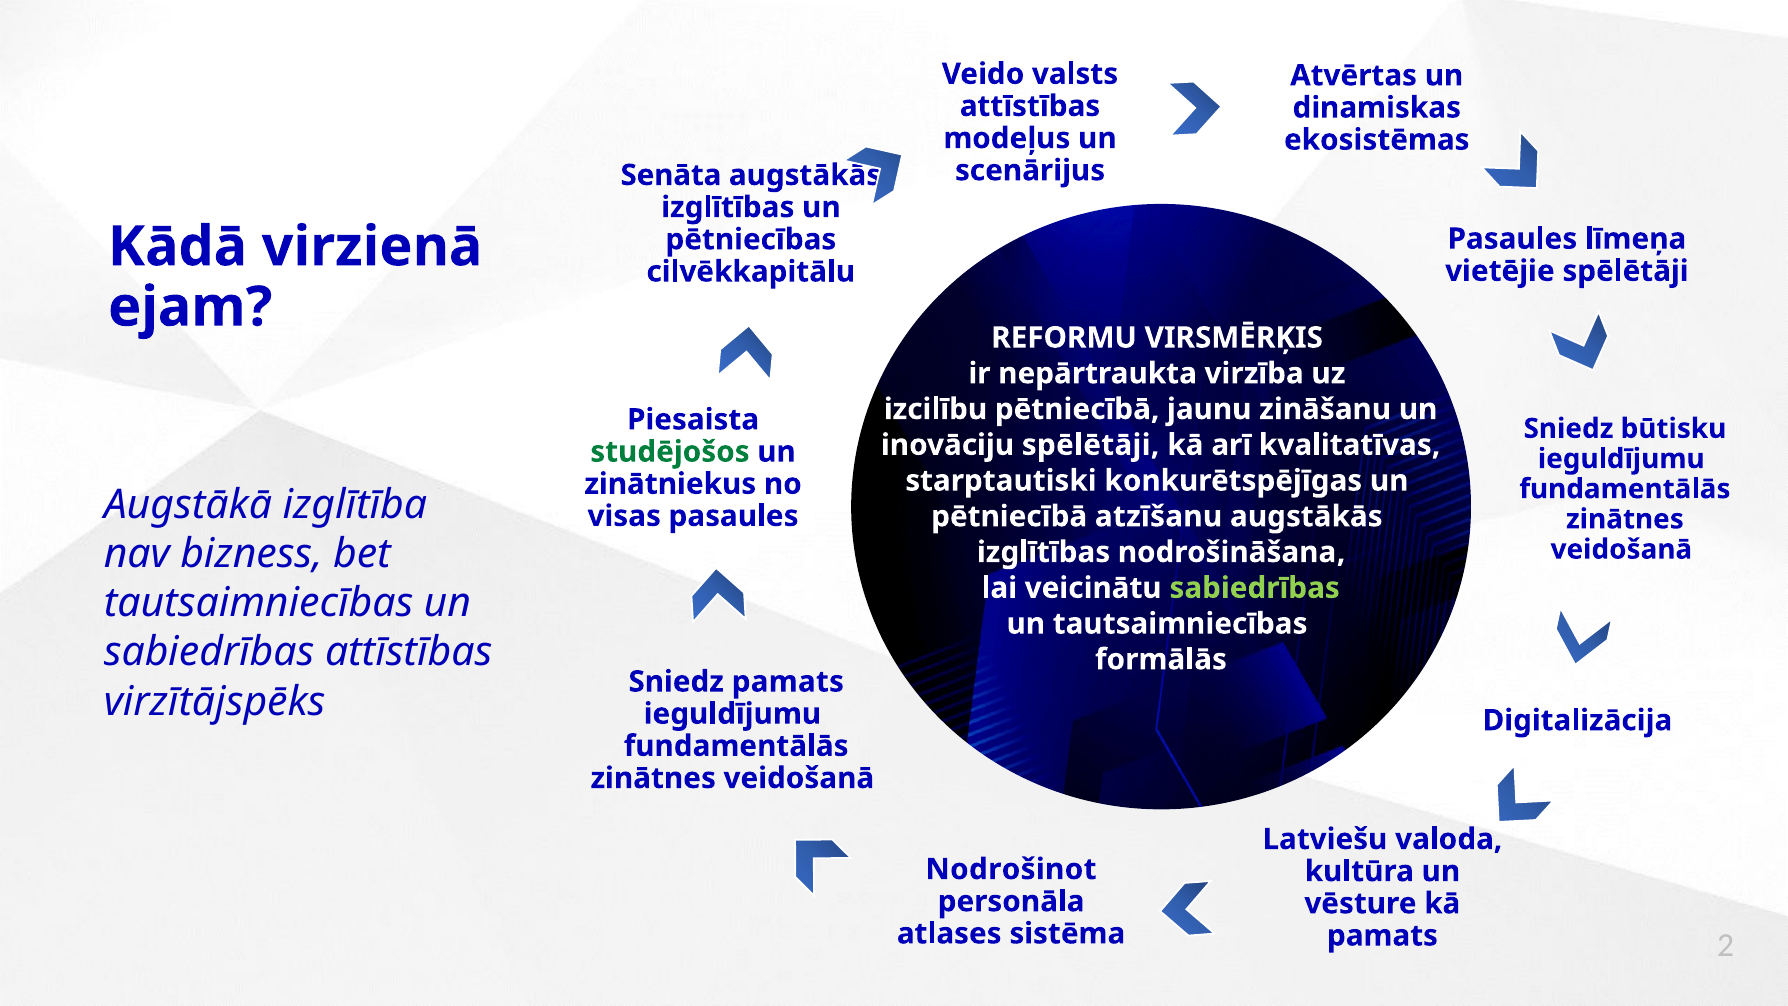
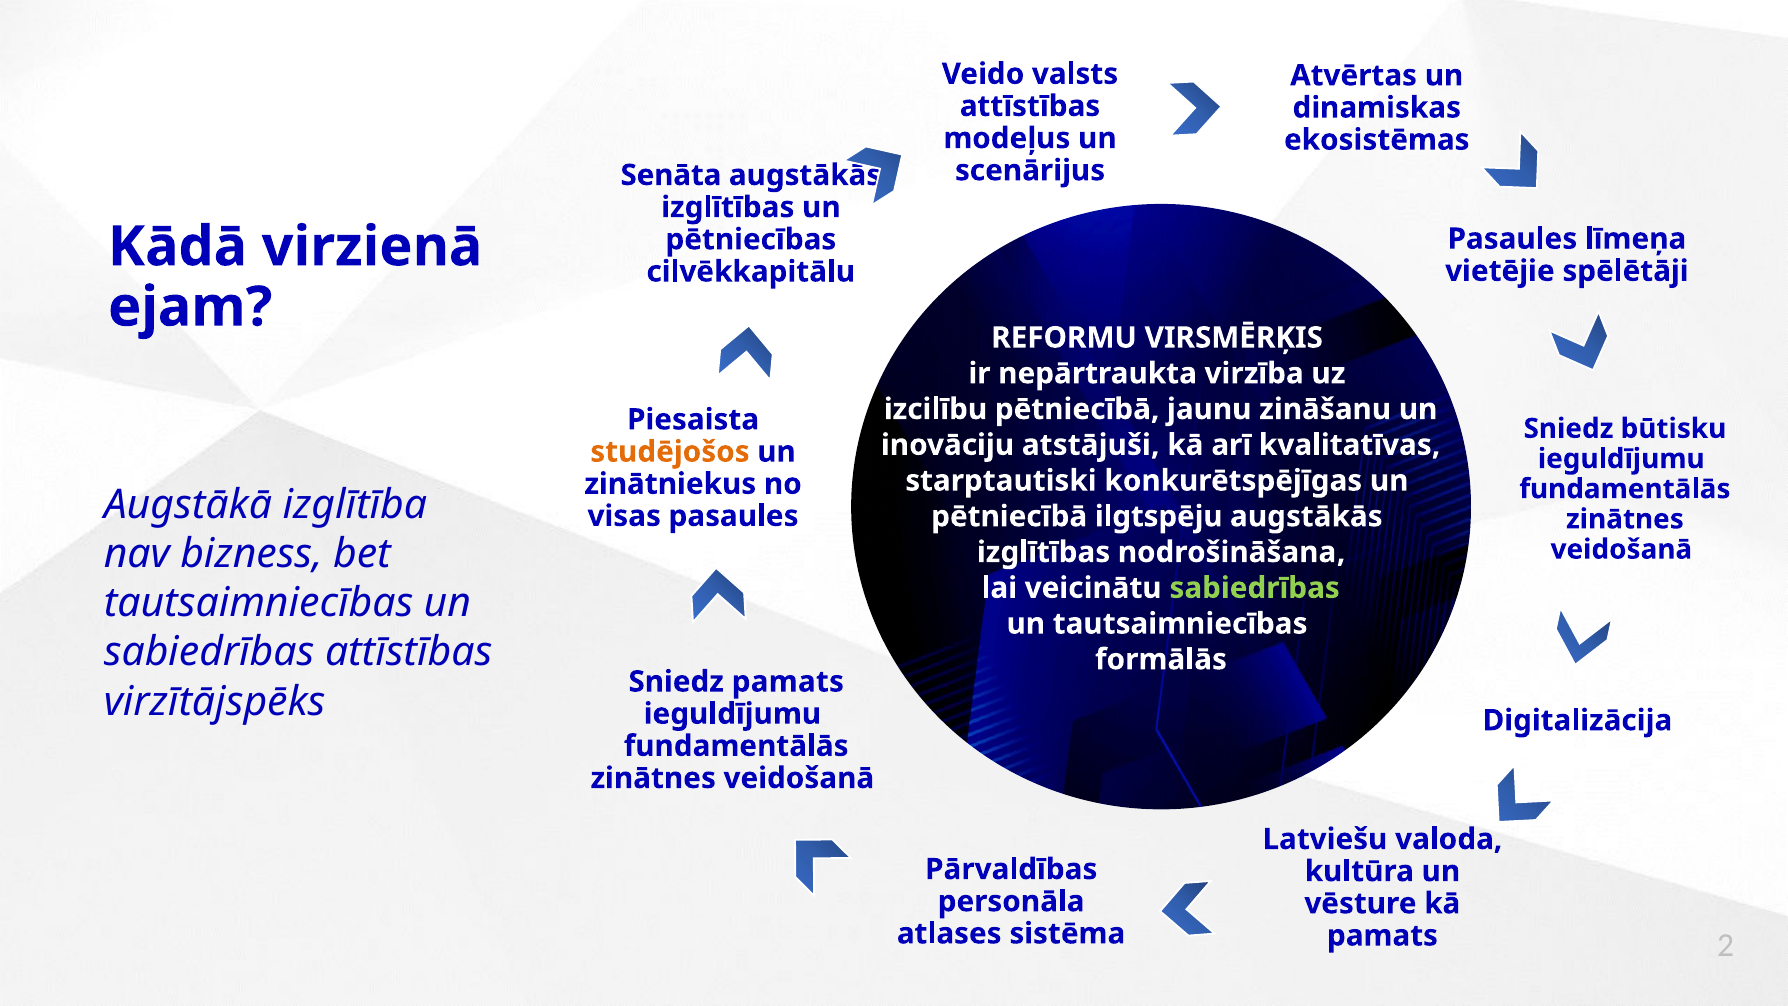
inovāciju spēlētāji: spēlētāji -> atstājuši (1091, 445)
studējošos colour: green -> orange (670, 452)
atzīšanu: atzīšanu -> ilgtspēju (1159, 516)
Nodrošinot: Nodrošinot -> Pārvaldības (1011, 869)
